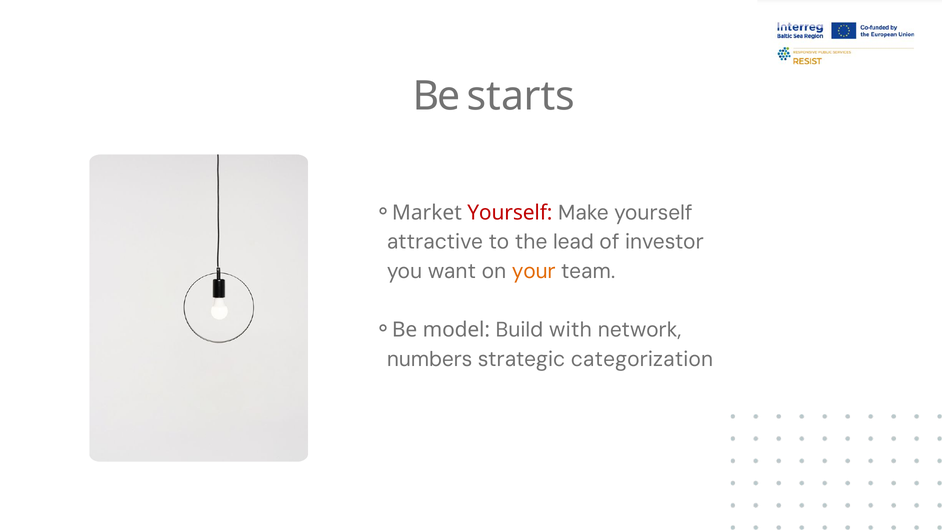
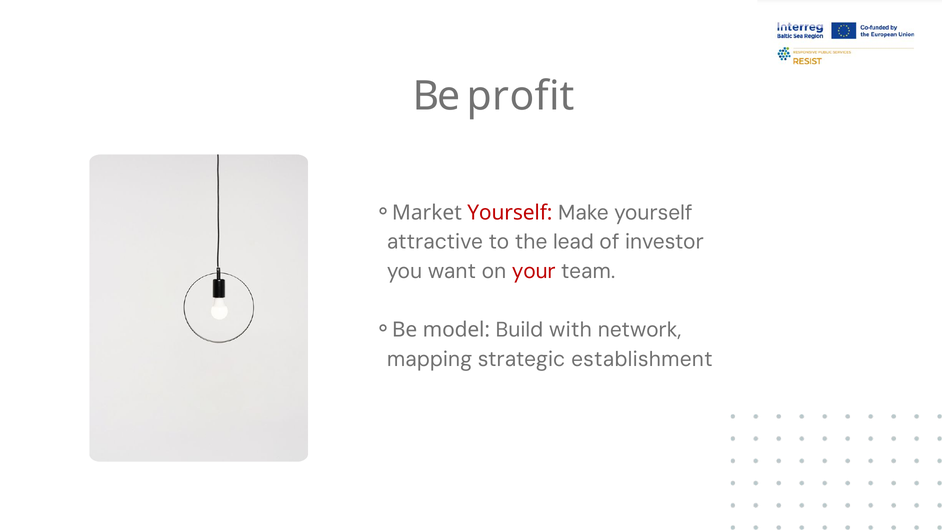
starts: starts -> profit (521, 96)
your colour: orange -> red (534, 271)
numbers: numbers -> mapping (430, 359)
categorization: categorization -> establishment (642, 359)
